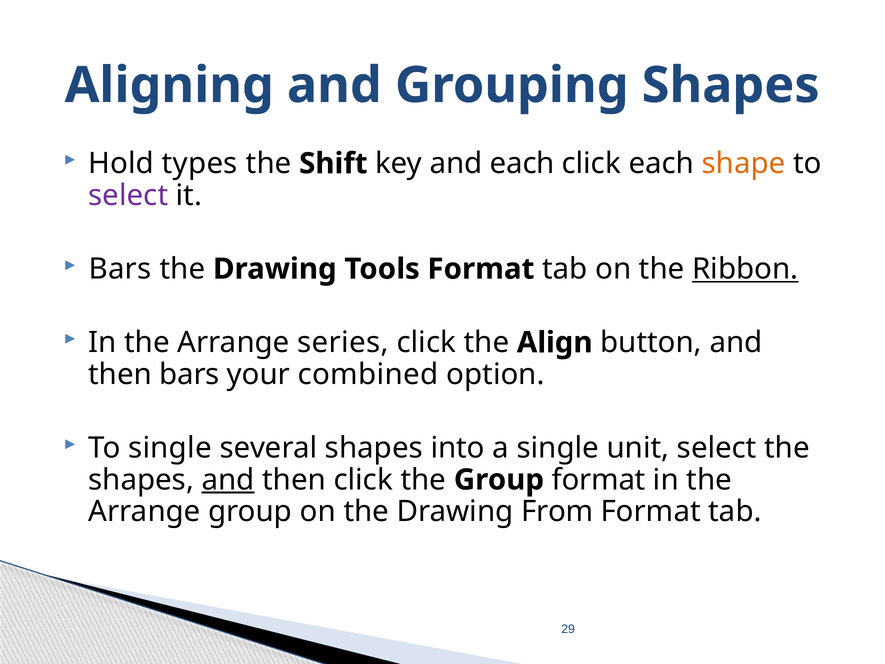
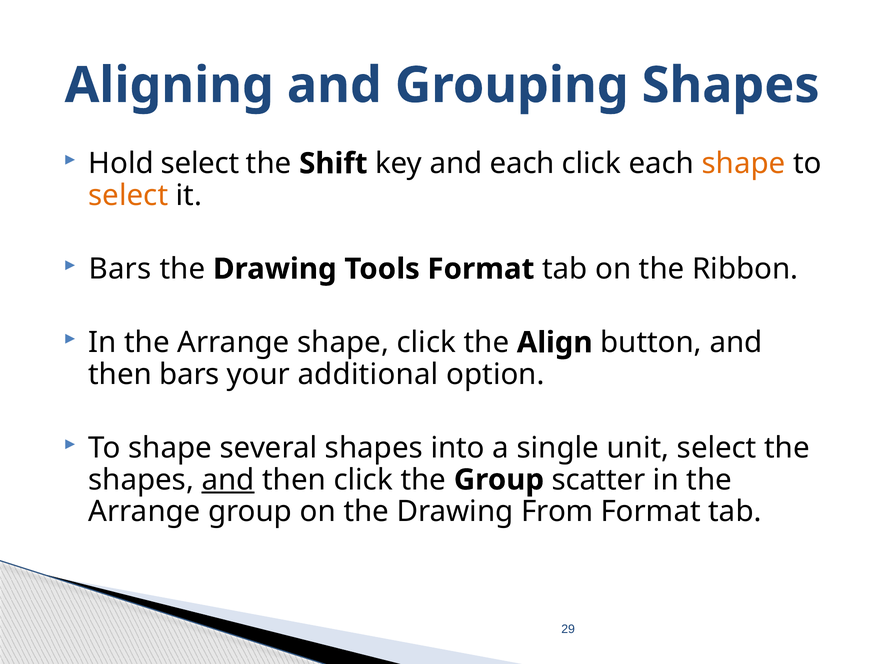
Hold types: types -> select (200, 163)
select colour: purple -> orange (128, 195)
Ribbon underline: present -> none (745, 269)
Arrange series: series -> shape (343, 342)
combined: combined -> additional (368, 374)
To single: single -> shape (170, 448)
Group format: format -> scatter (599, 480)
